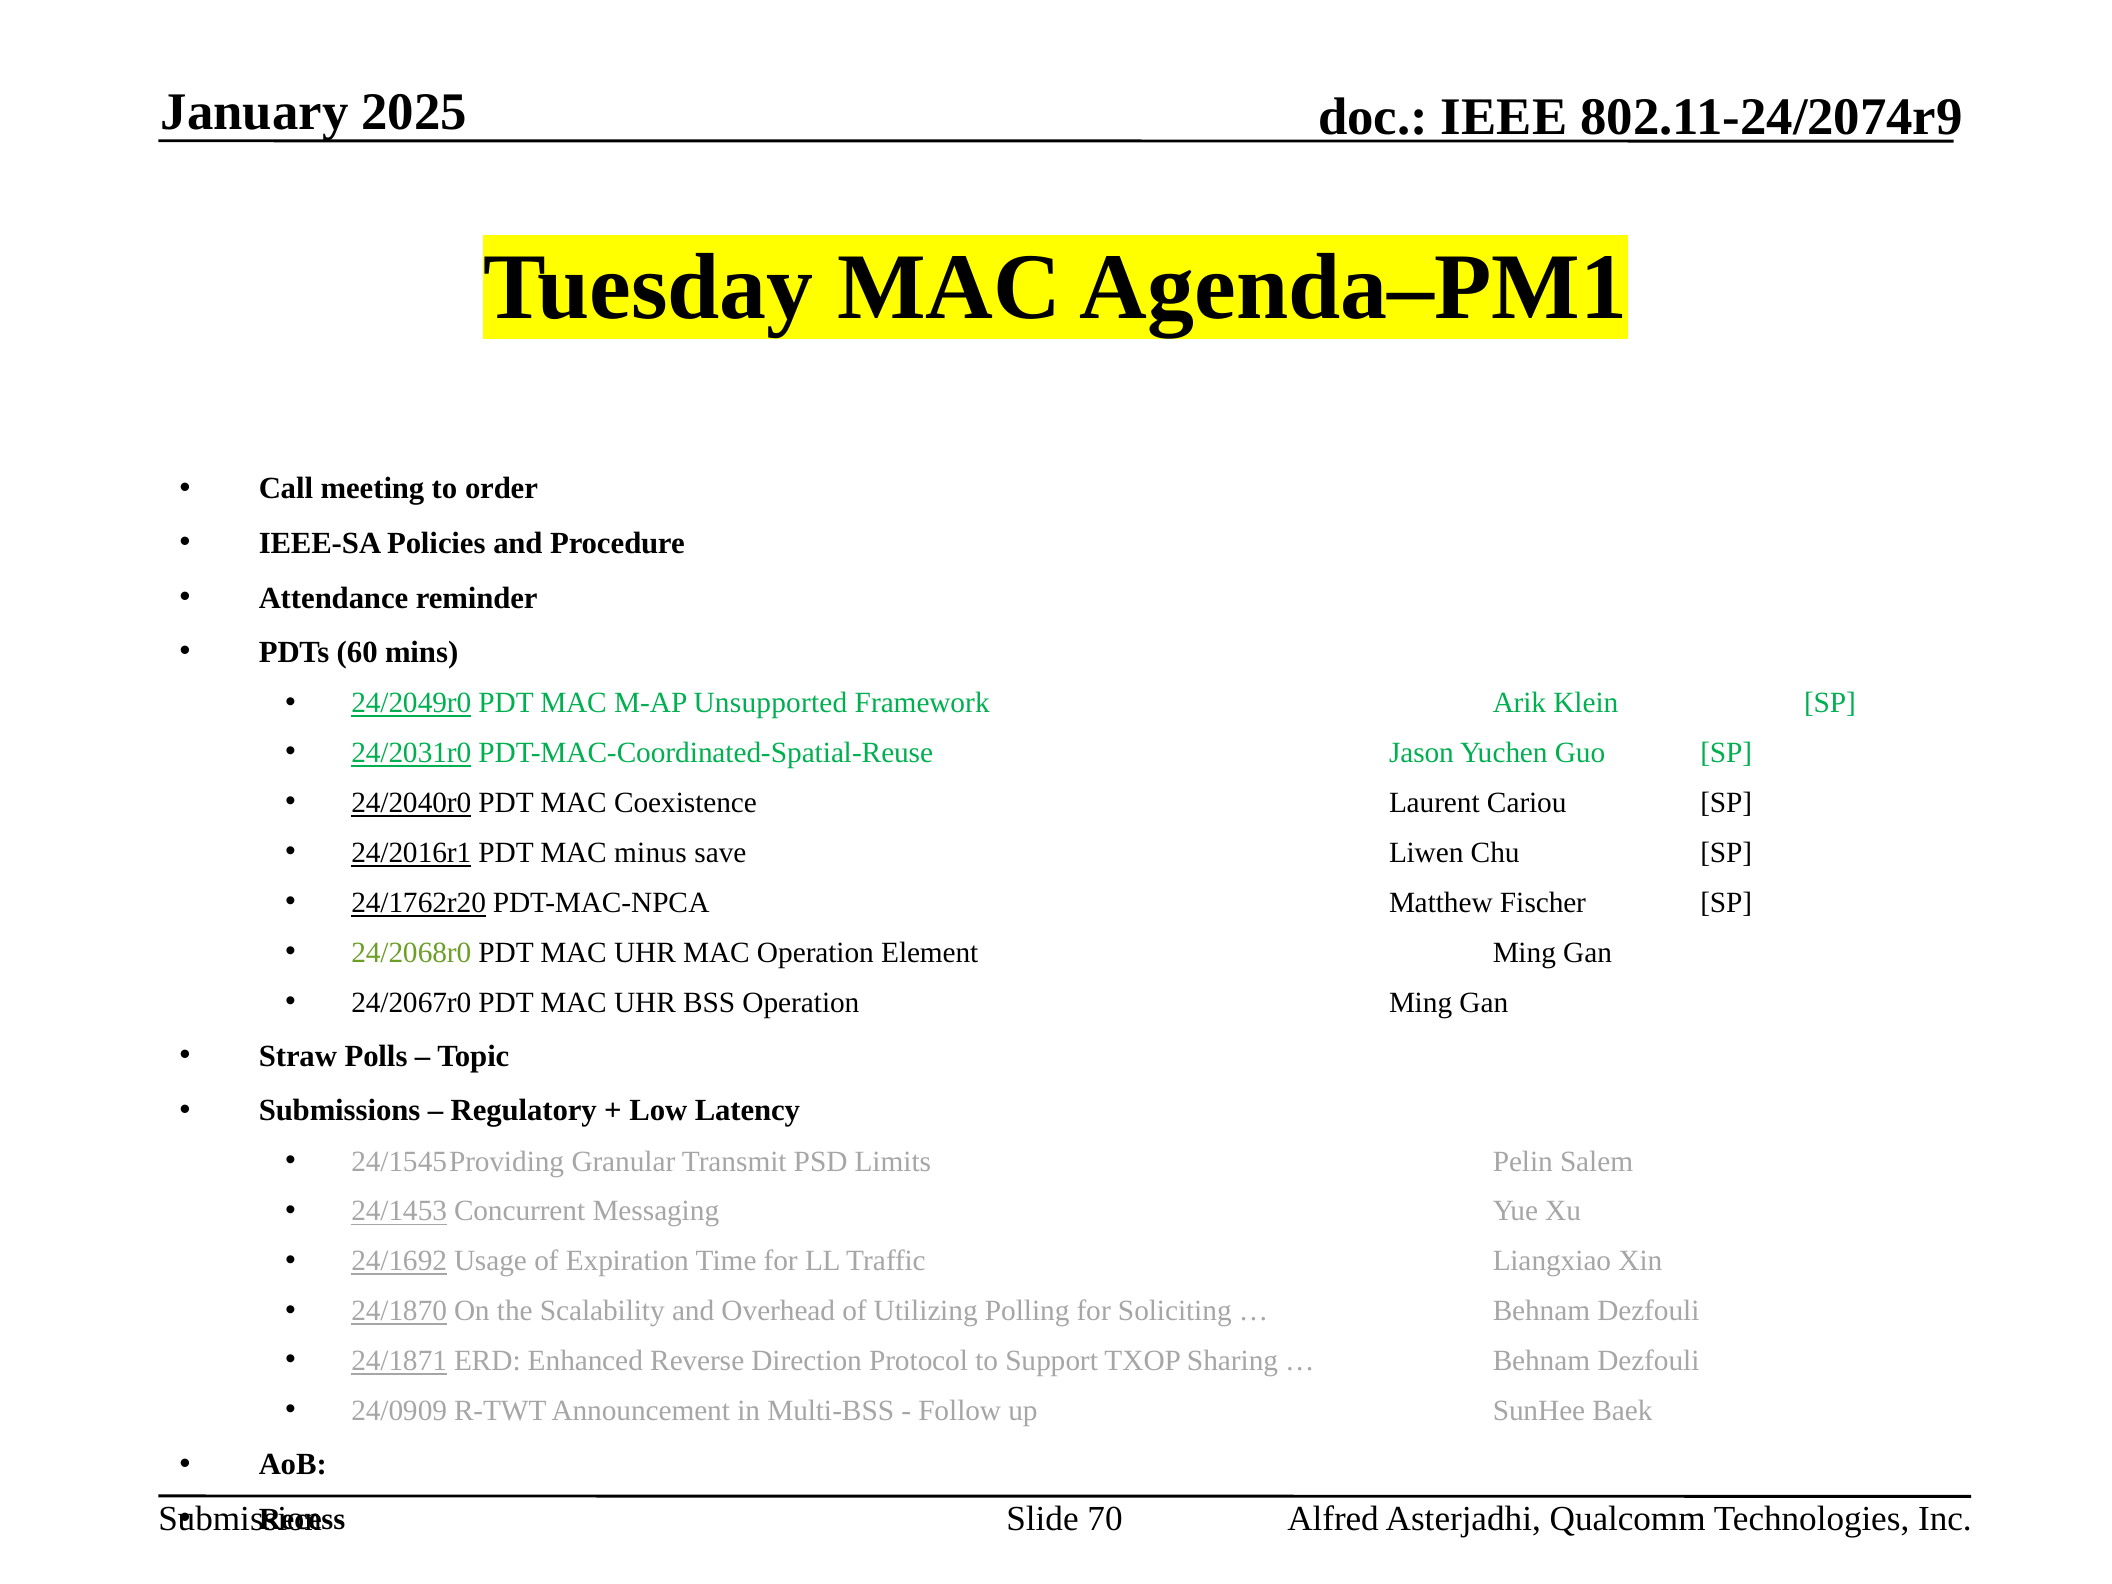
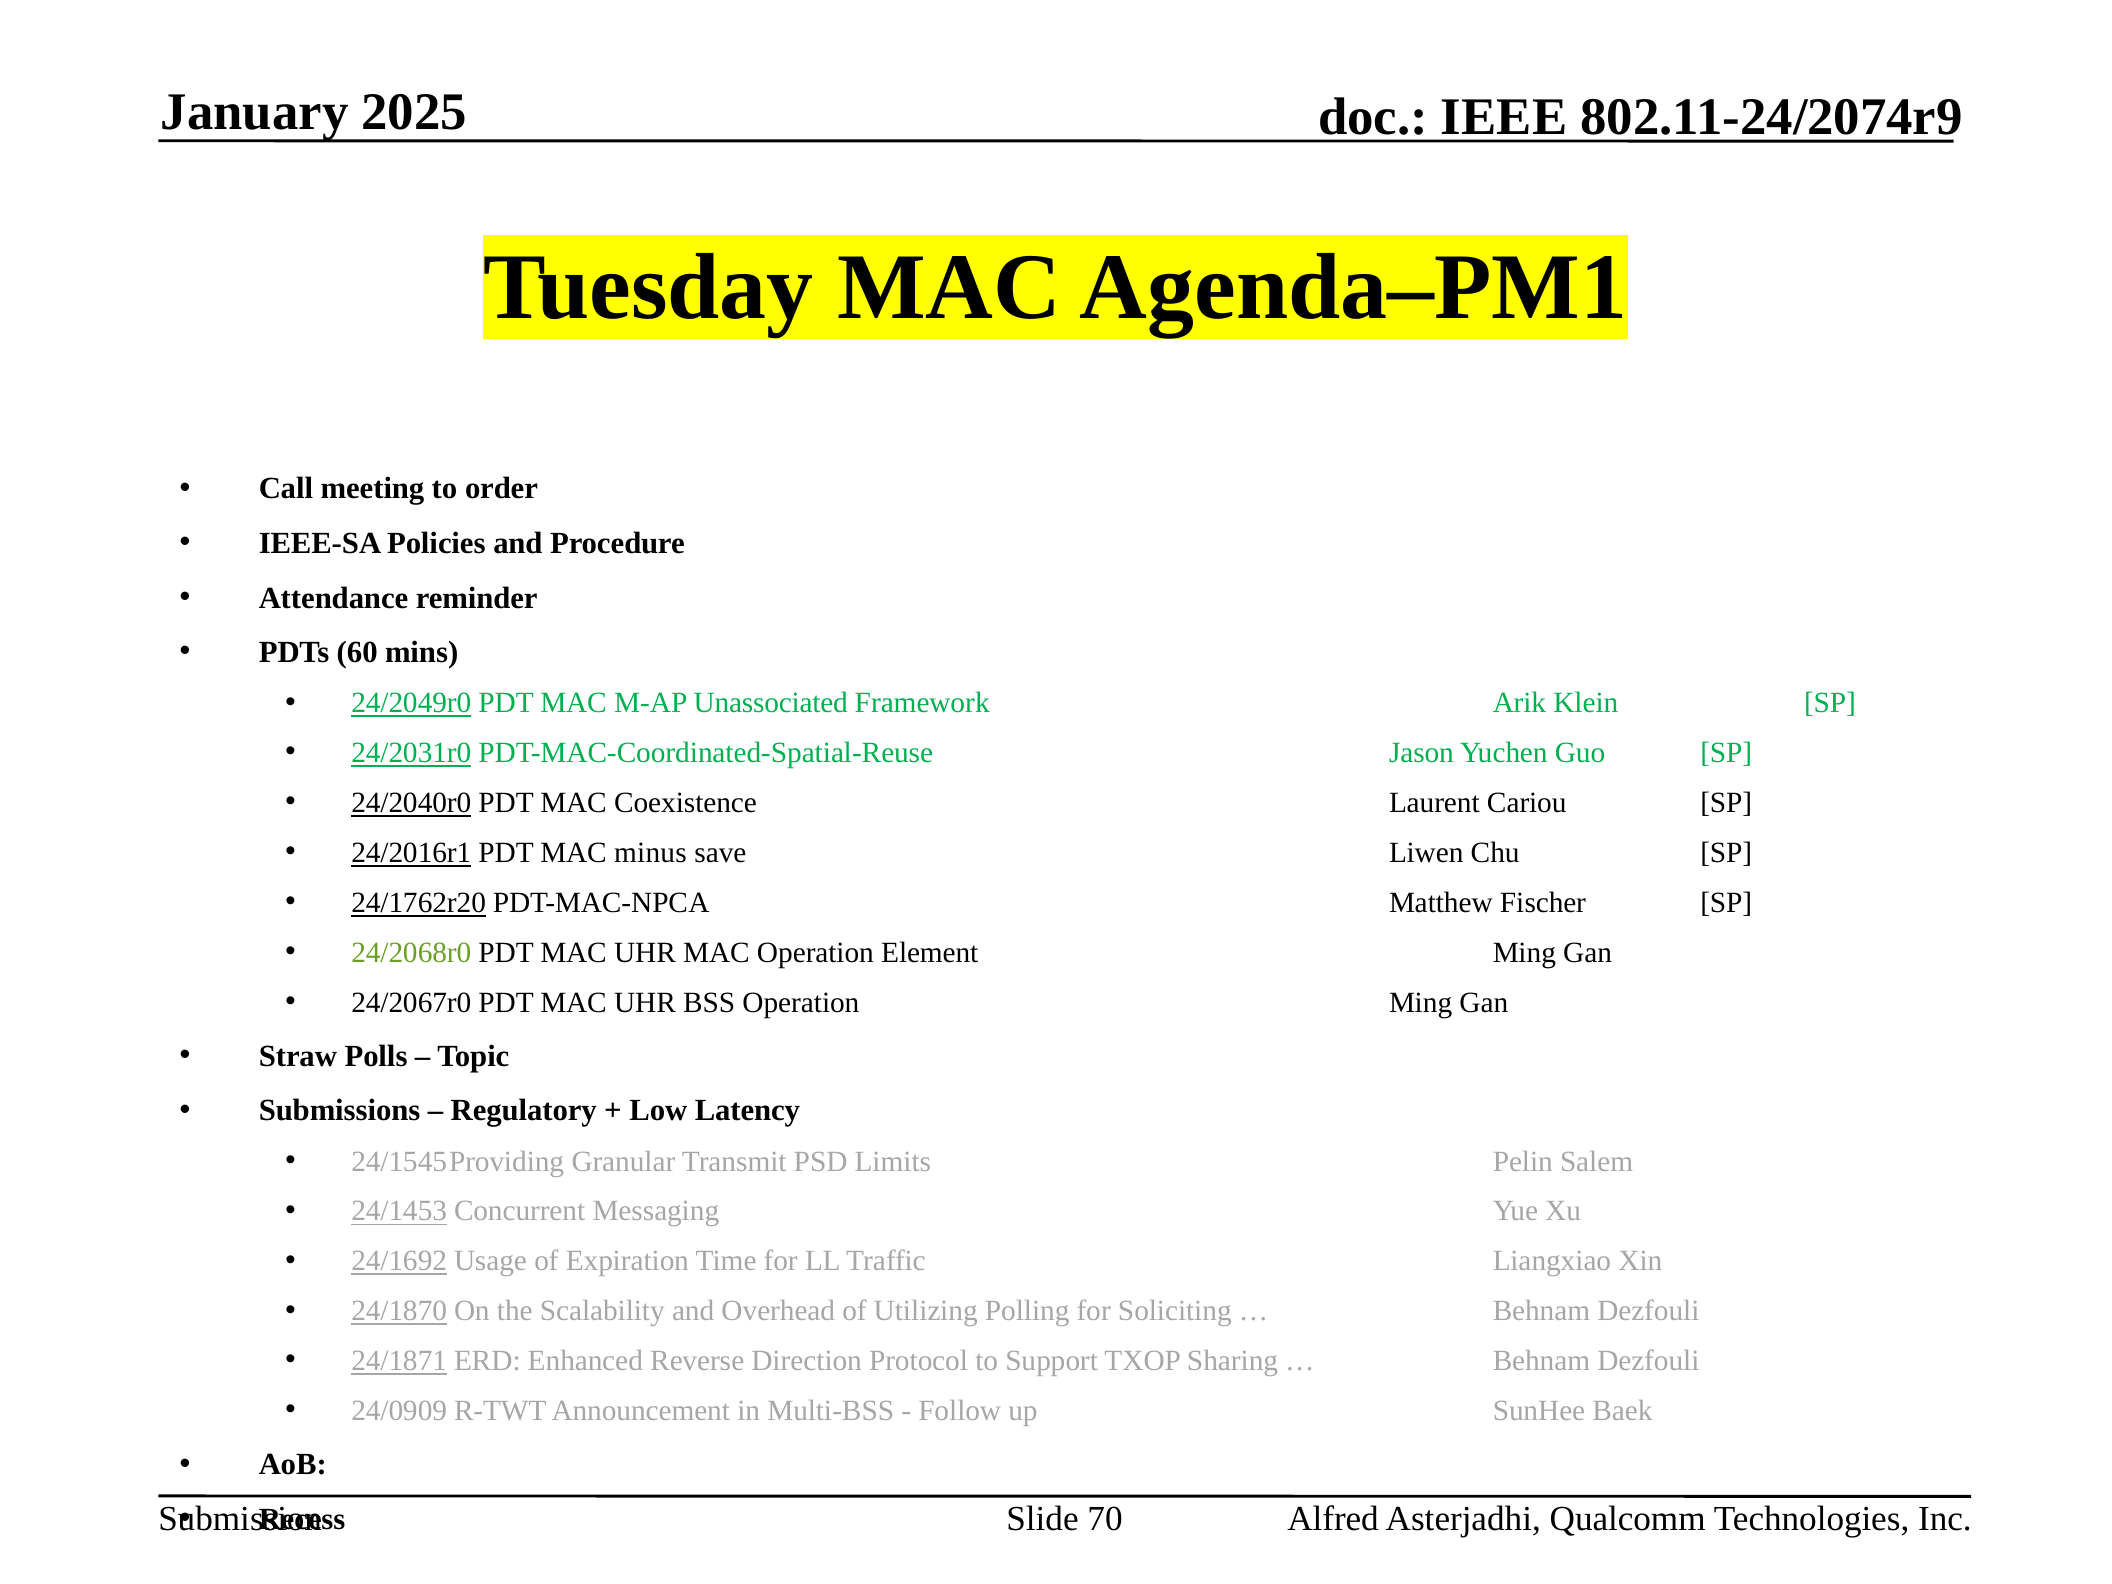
Unsupported: Unsupported -> Unassociated (771, 703)
